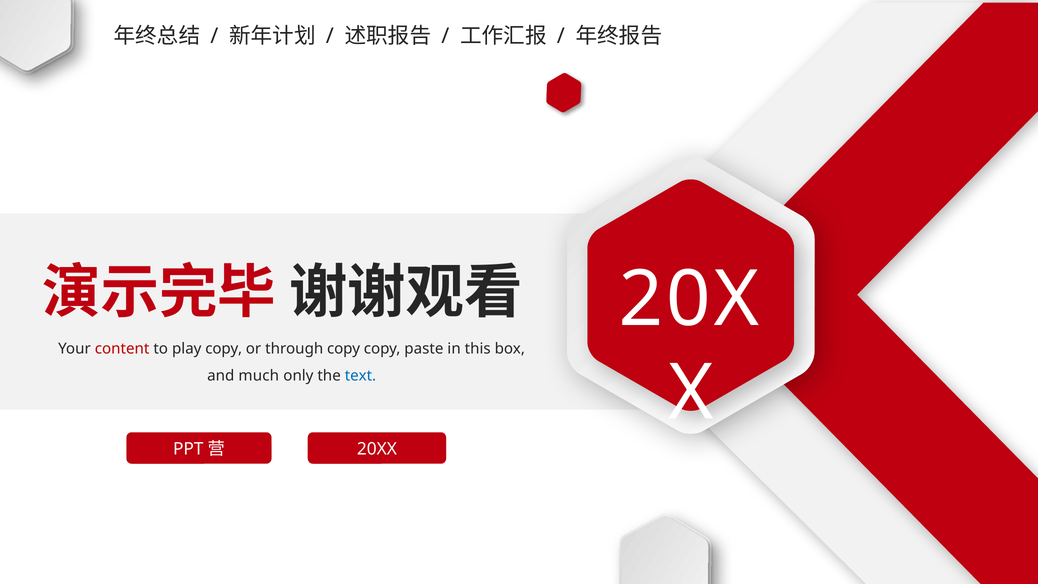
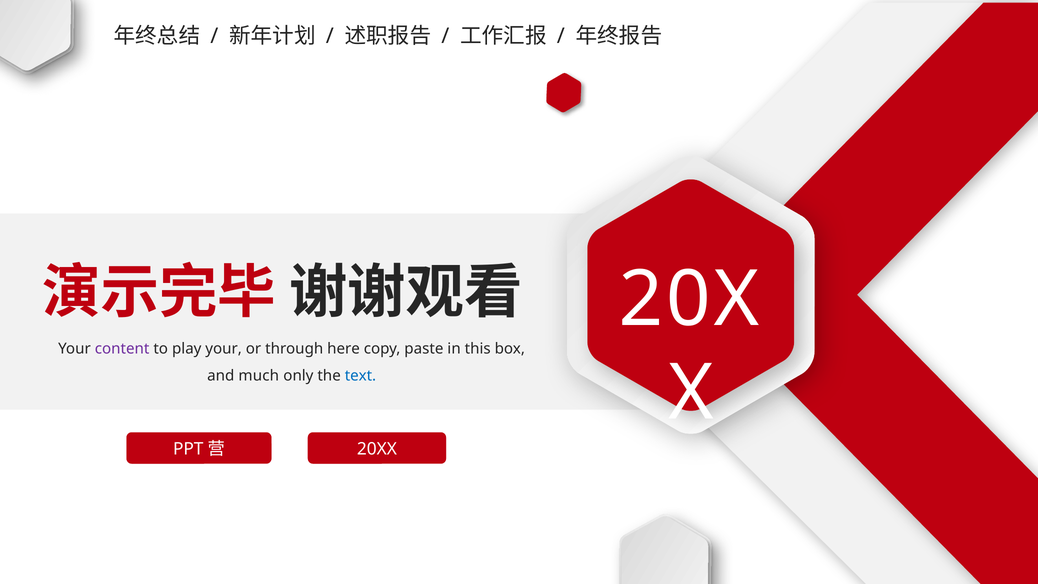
content colour: red -> purple (122, 349)
play copy: copy -> your (224, 349)
through copy: copy -> here (344, 349)
